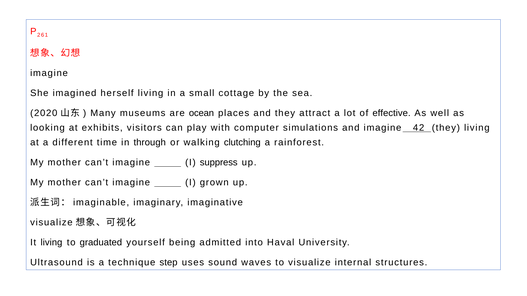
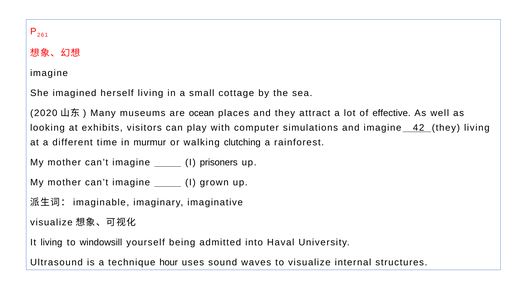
through: through -> murmur (150, 142)
suppress: suppress -> prisoners (219, 163)
graduated: graduated -> windowsill (101, 243)
step: step -> hour (169, 263)
